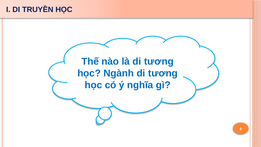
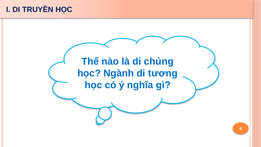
tương: tương -> chủng (159, 61)
